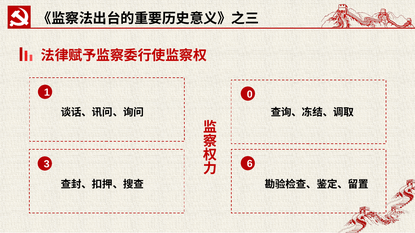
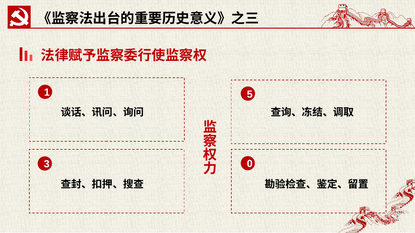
0: 0 -> 5 (250, 94)
6: 6 -> 0 (250, 164)
